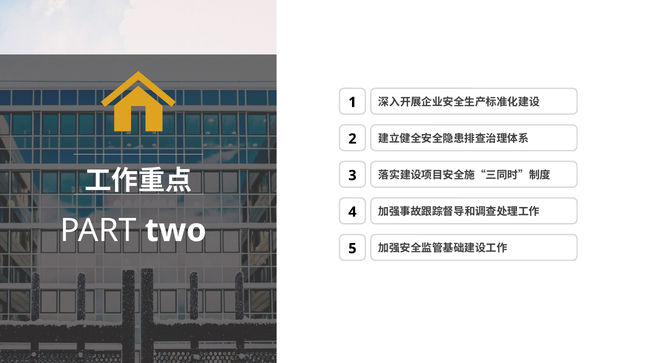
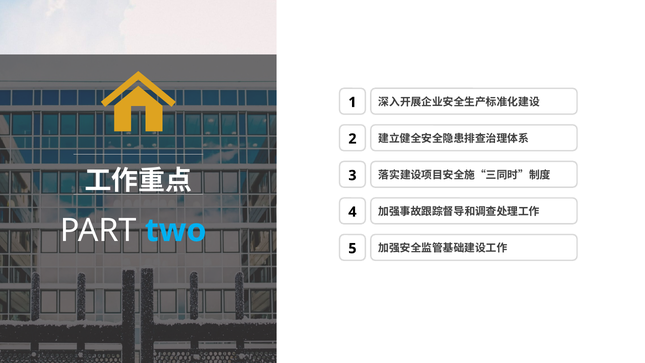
two colour: white -> light blue (176, 230)
